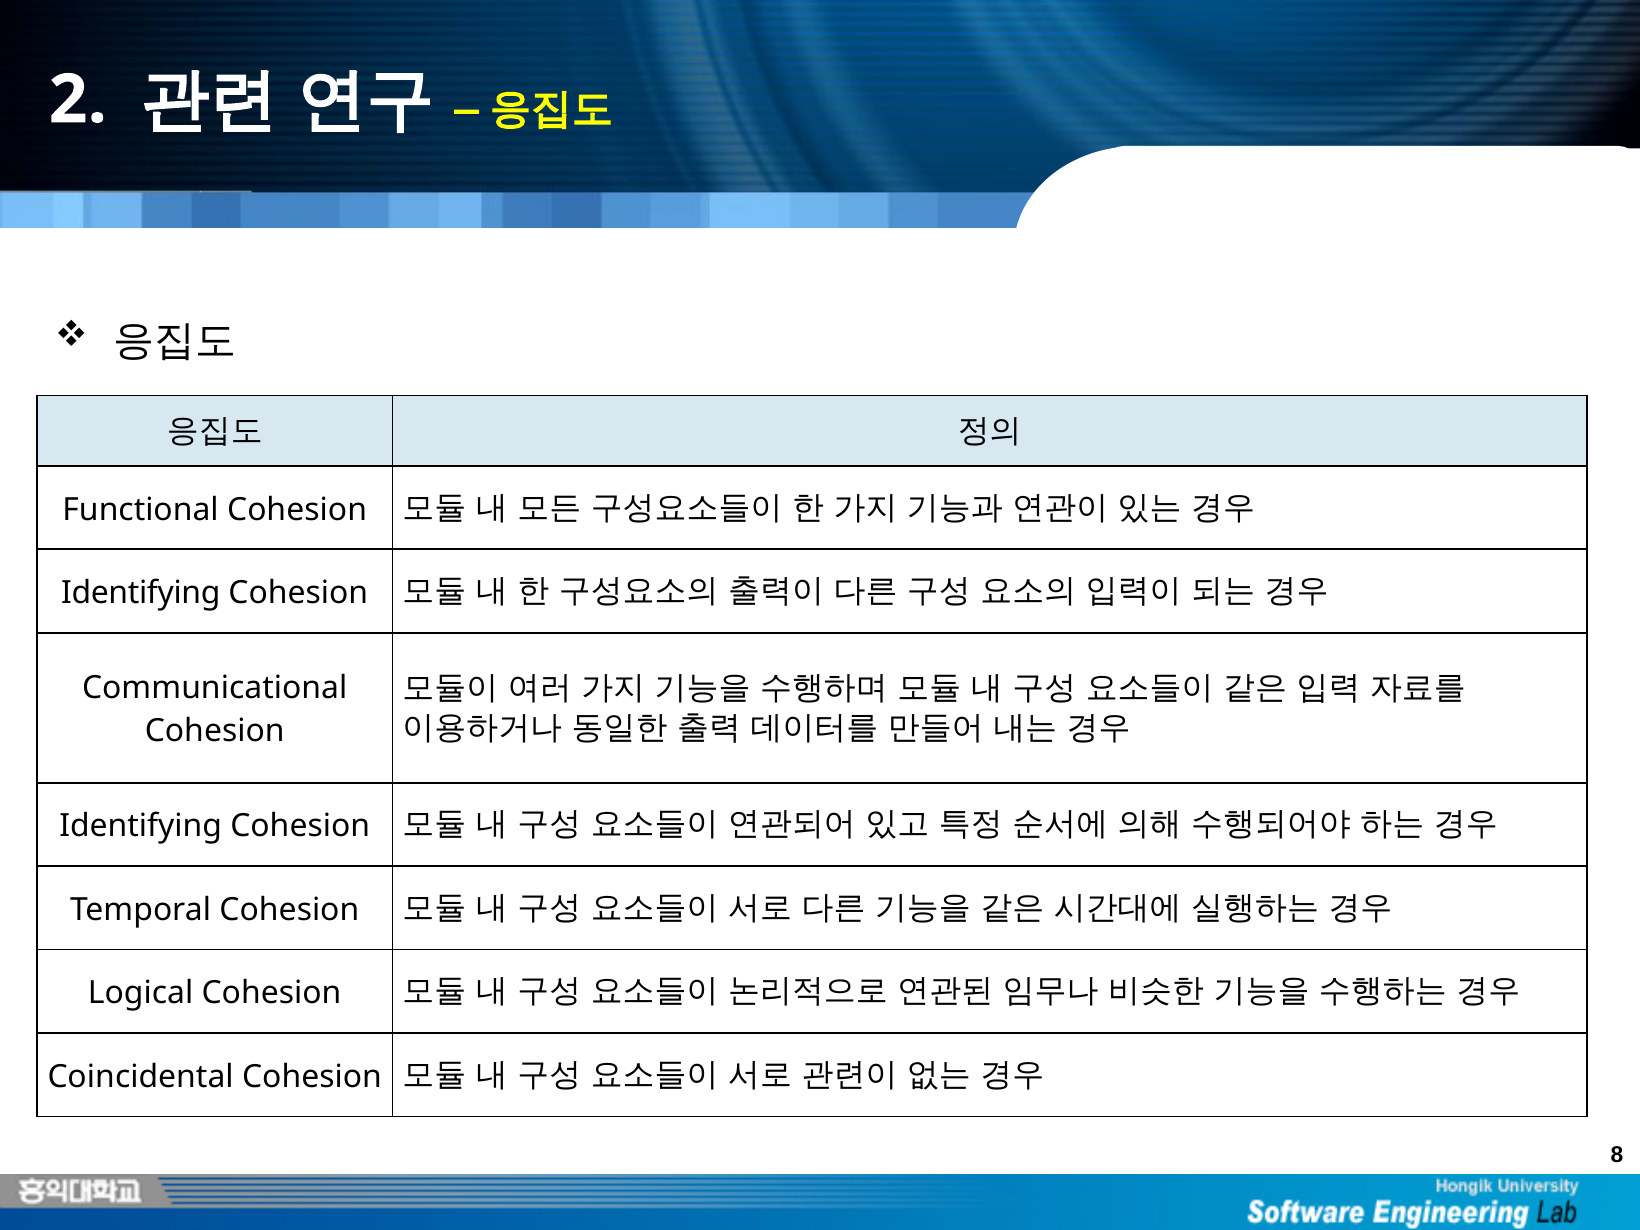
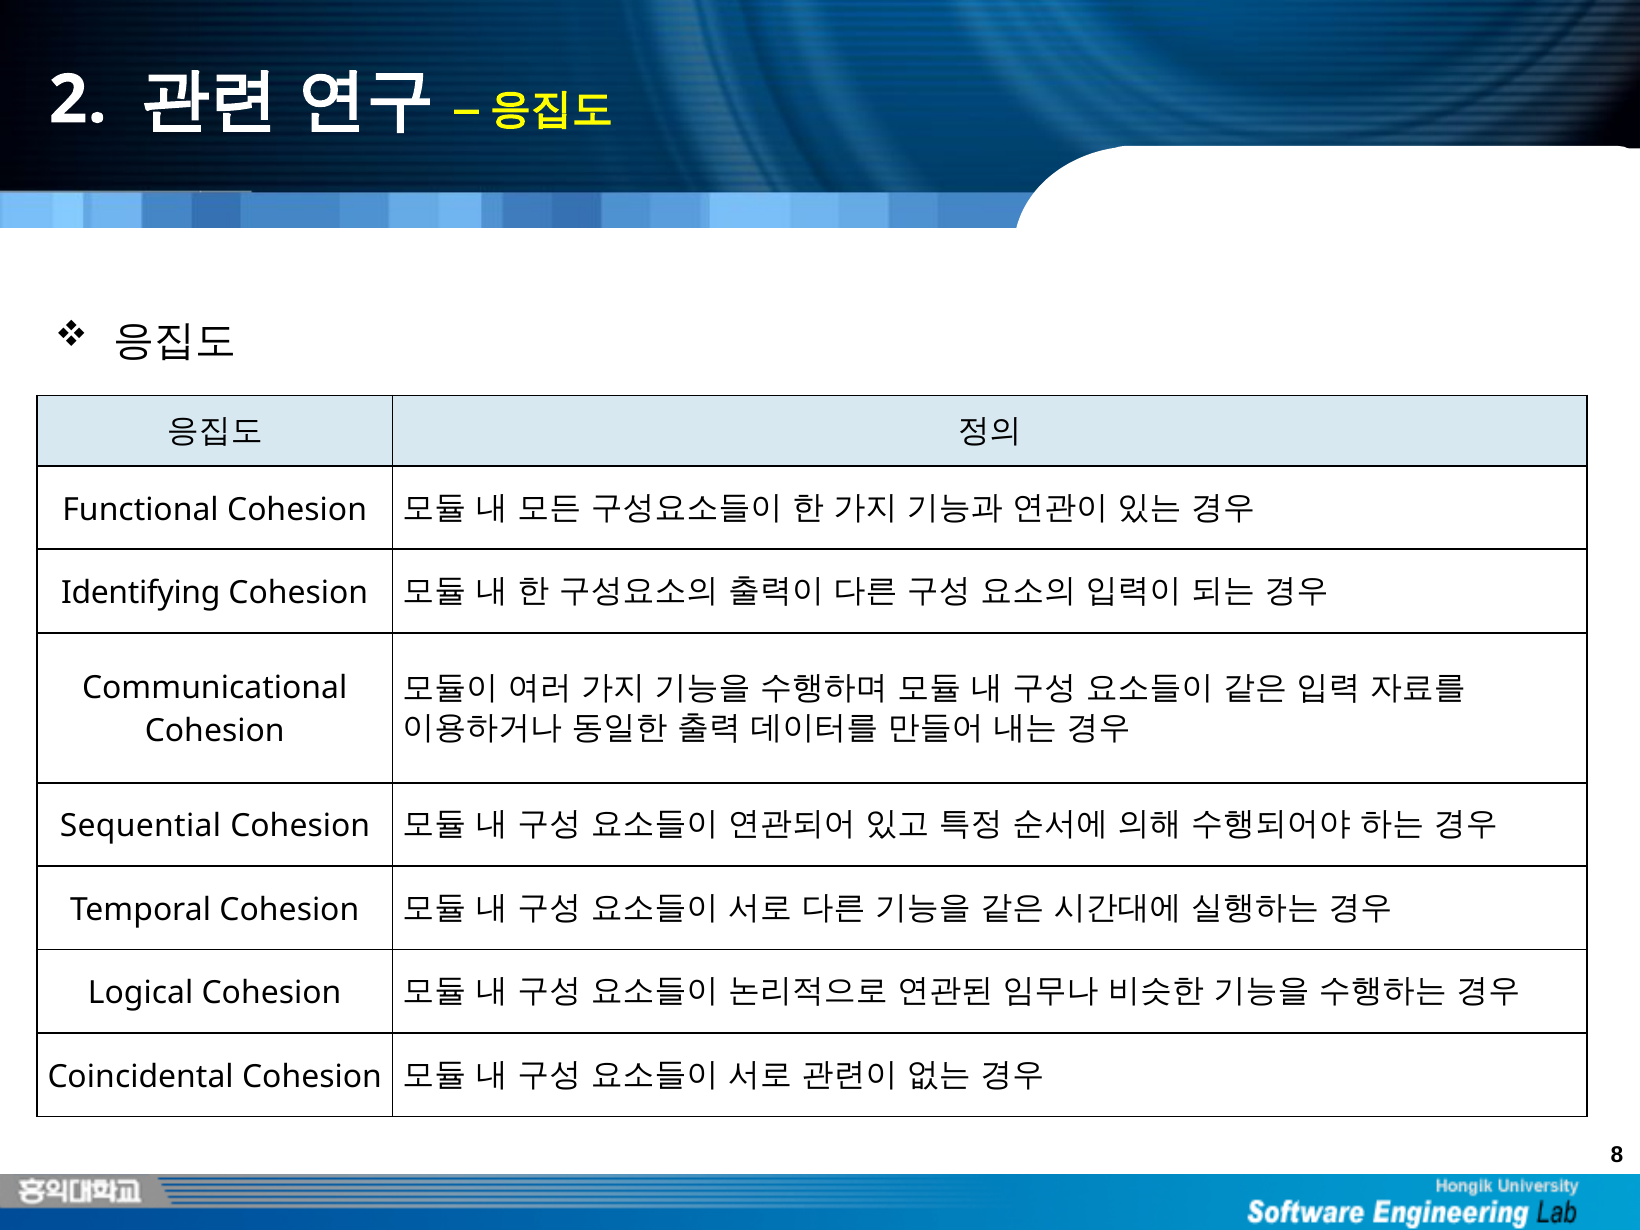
Identifying: Identifying -> Sequential (140, 826)
